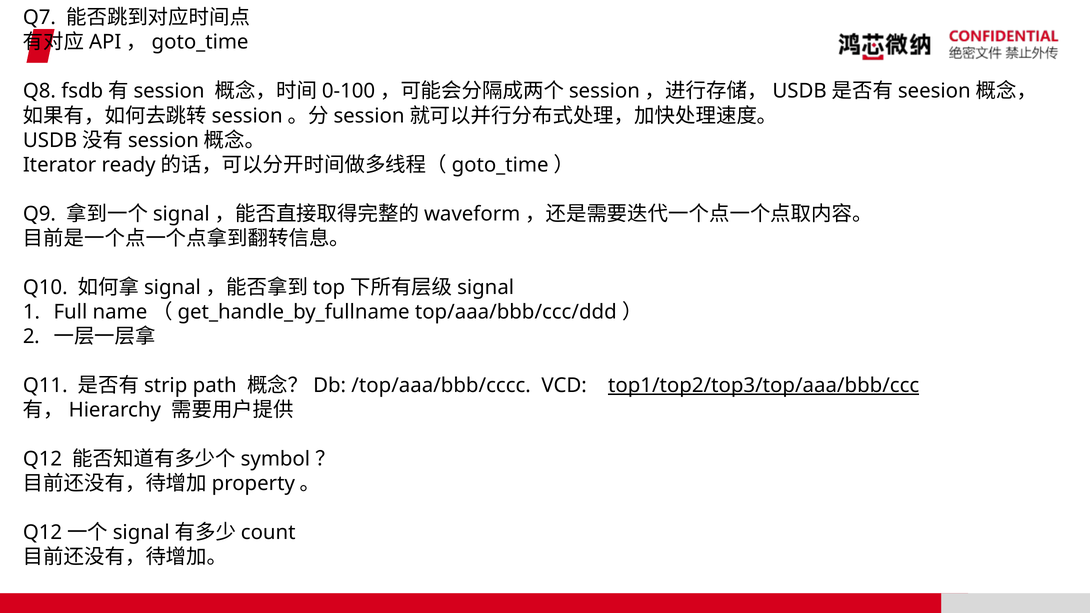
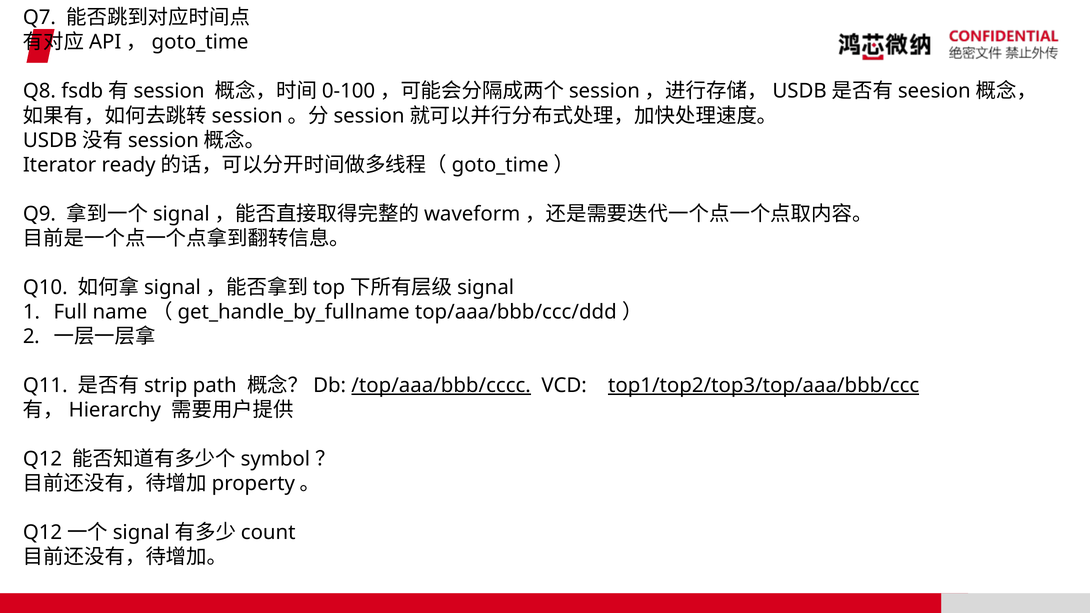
/top/aaa/bbb/cccc underline: none -> present (441, 386)
